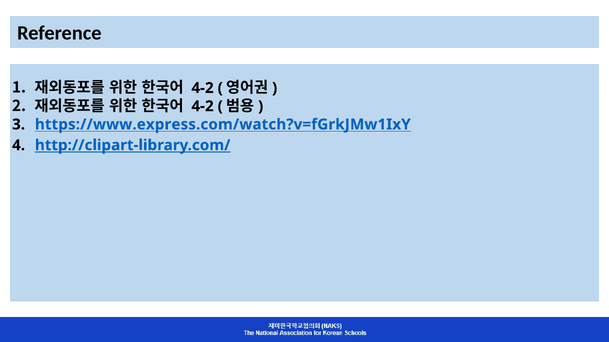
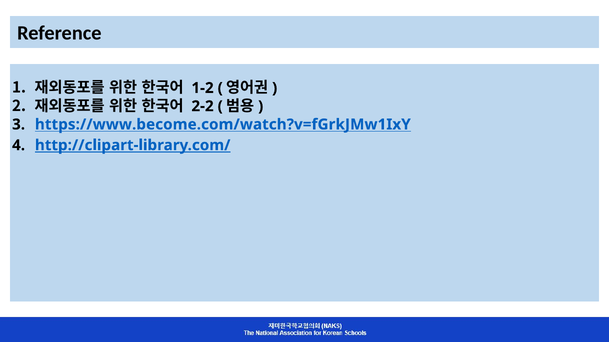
4-2: 4-2 -> 1-2 (203, 88)
4-2: 4-2 -> 2-2 (203, 106)
https://www.express.com/watch?v=fGrkJMw1IxY: https://www.express.com/watch?v=fGrkJMw1IxY -> https://www.become.com/watch?v=fGrkJMw1IxY (223, 125)
